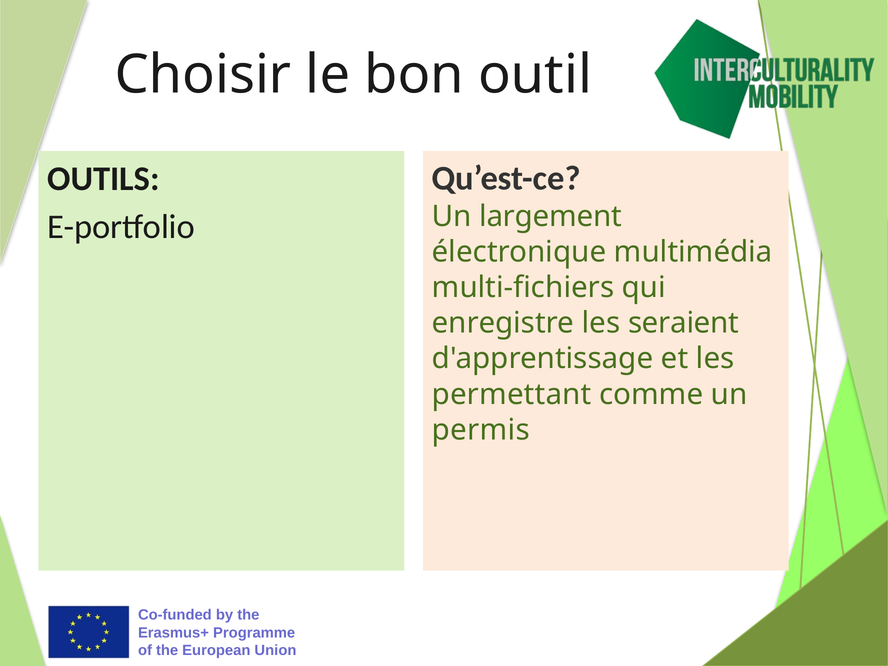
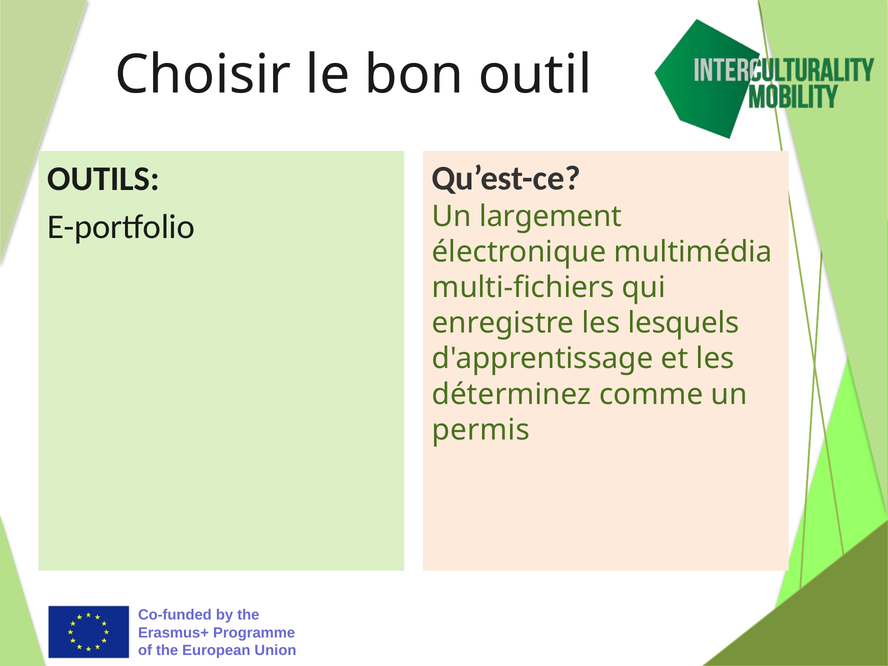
seraient: seraient -> lesquels (684, 323)
permettant: permettant -> déterminez (512, 394)
